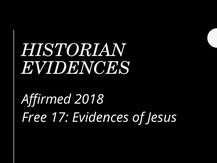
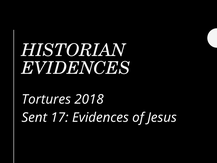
Affirmed: Affirmed -> Tortures (46, 99)
Free: Free -> Sent (34, 117)
